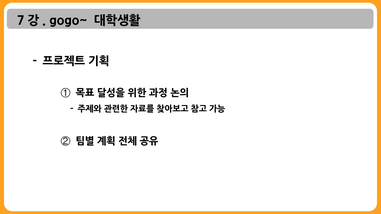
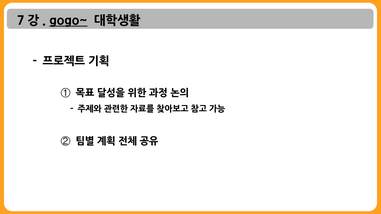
gogo~ underline: none -> present (68, 21)
